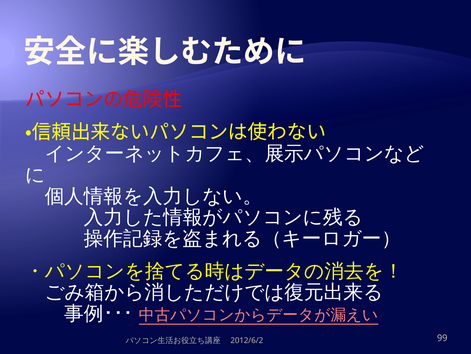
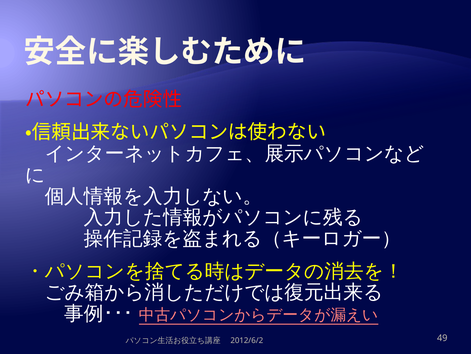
99: 99 -> 49 (442, 338)
